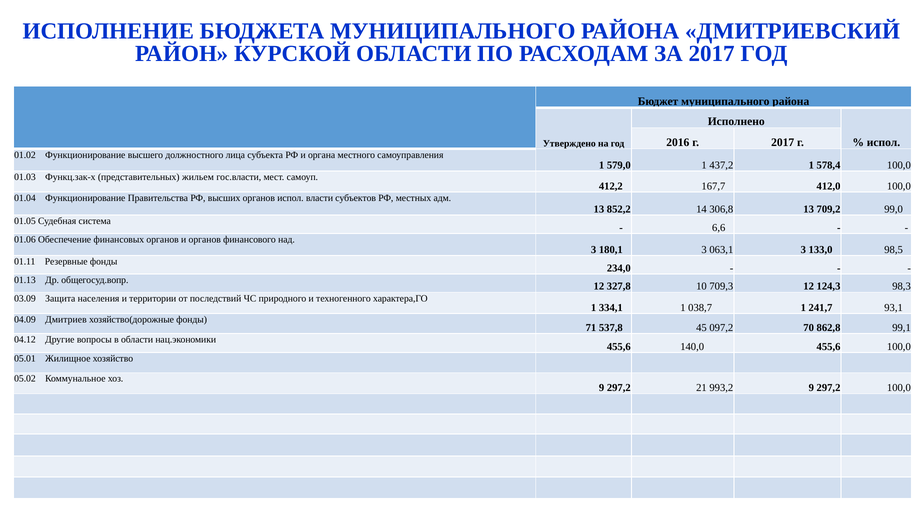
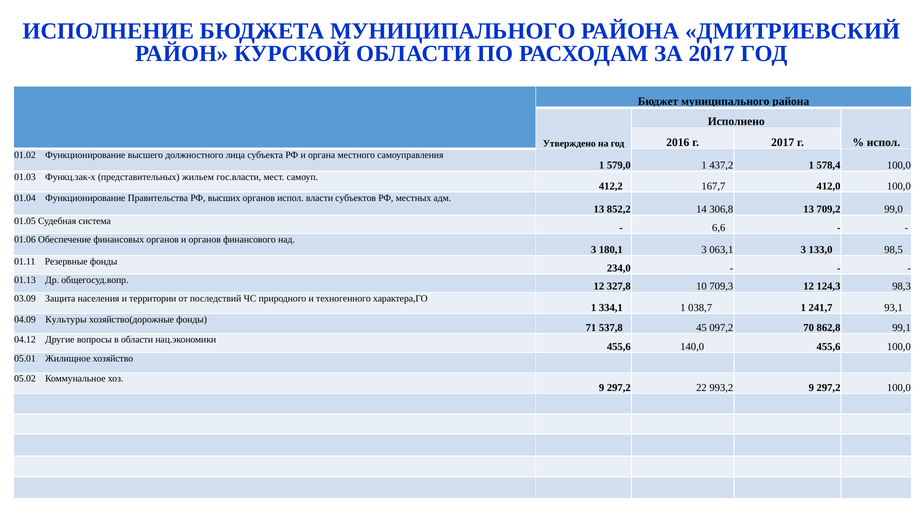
Дмитриев: Дмитриев -> Культуры (66, 320)
21: 21 -> 22 (701, 388)
